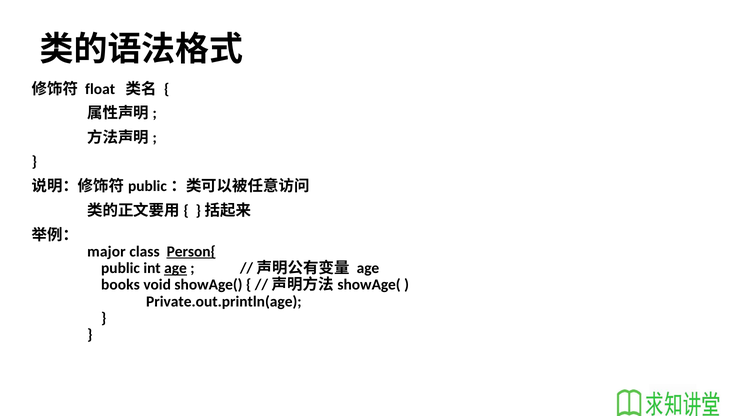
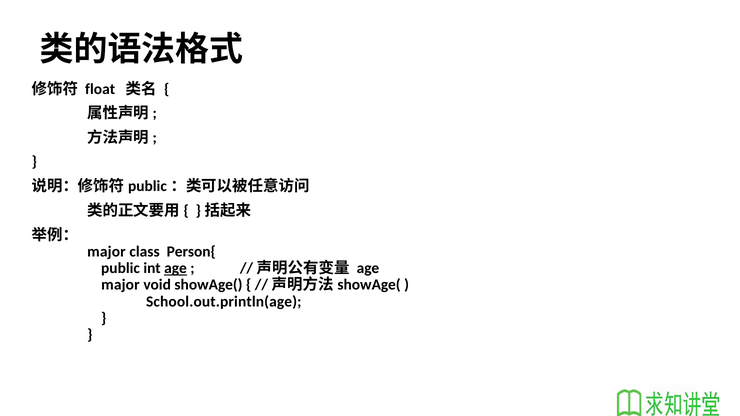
Person{ underline: present -> none (191, 252)
books: books -> major (120, 285)
Private.out.println(age: Private.out.println(age -> School.out.println(age (224, 302)
